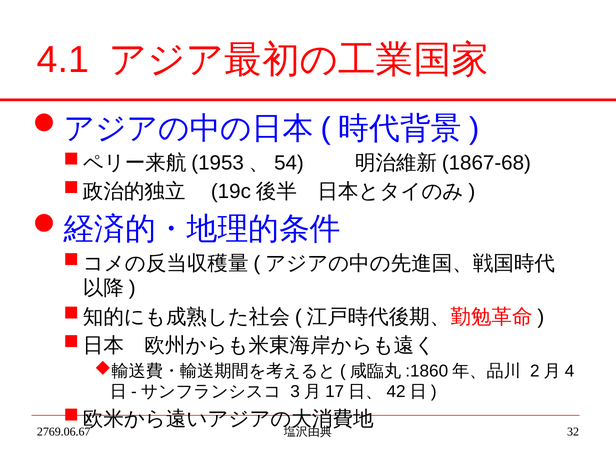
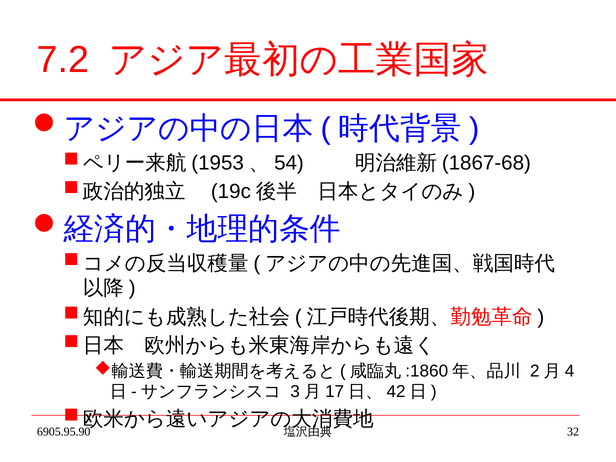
4.1: 4.1 -> 7.2 (63, 60)
2769.06.67: 2769.06.67 -> 6905.95.90 (64, 432)
